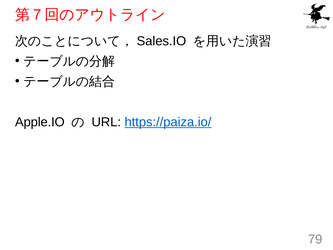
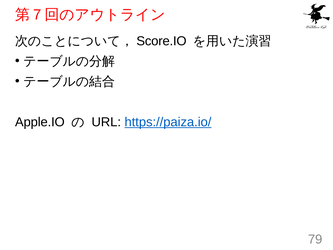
Sales.IO: Sales.IO -> Score.IO (161, 41)
